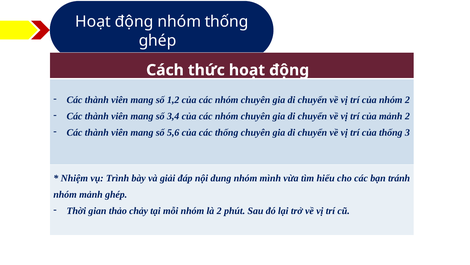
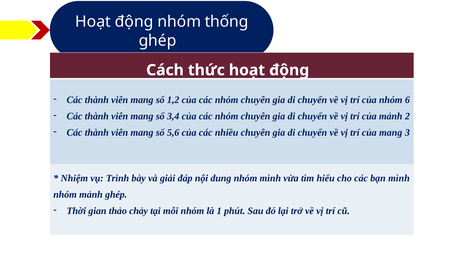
nhóm 2: 2 -> 6 (407, 100)
các thống: thống -> nhiều (227, 132)
của thống: thống -> mang (391, 132)
bạn tránh: tránh -> mình (399, 178)
là 2: 2 -> 1 (219, 210)
